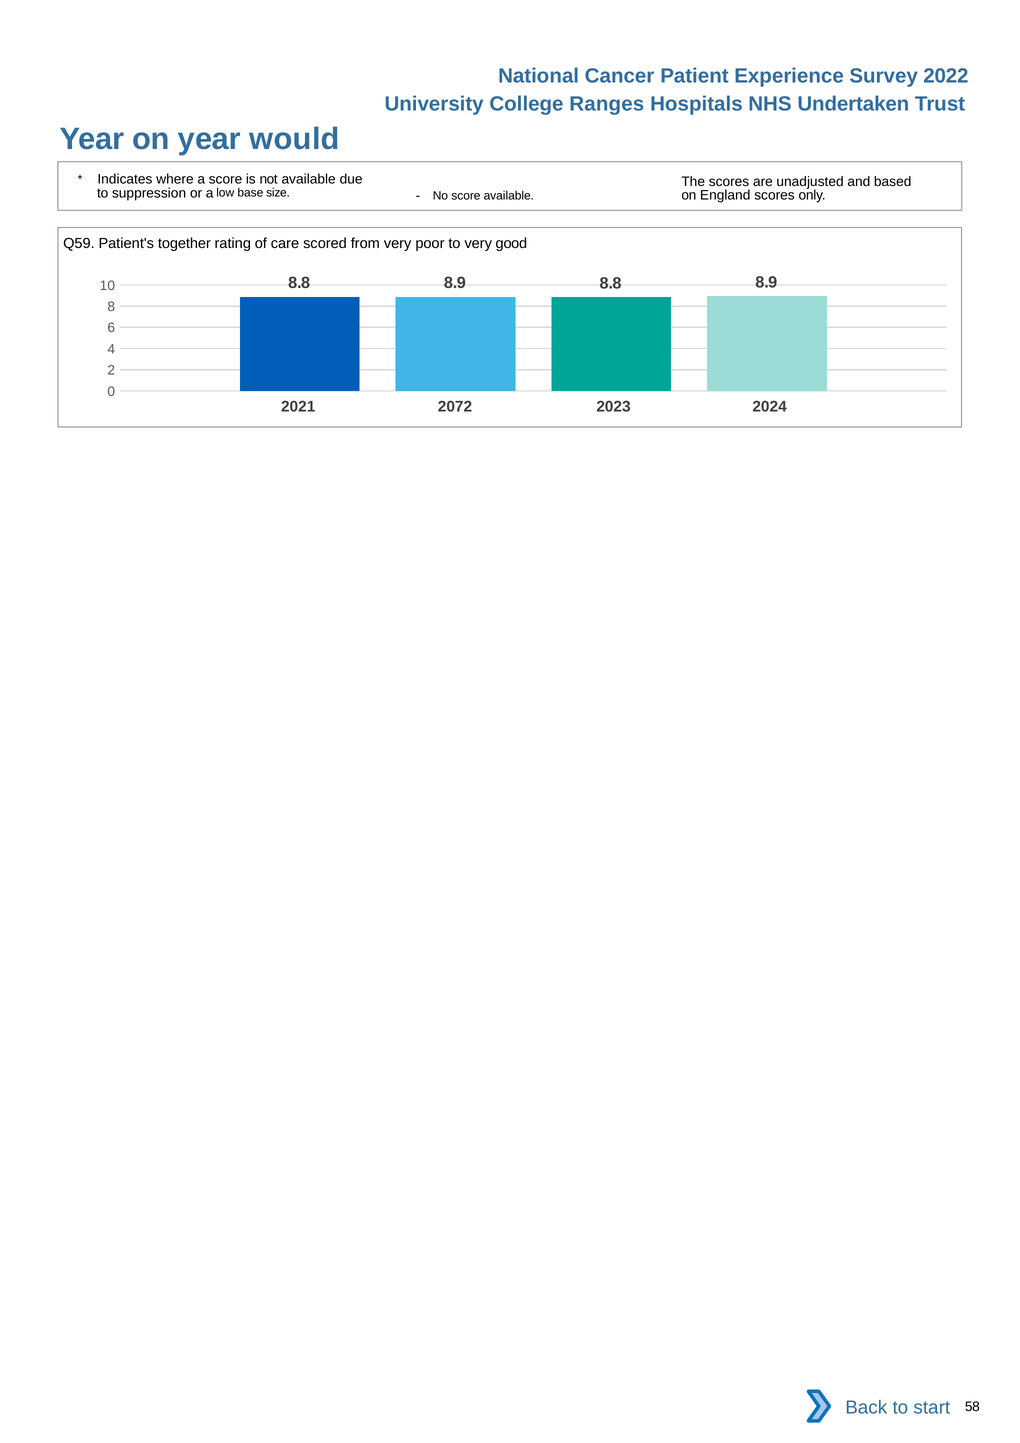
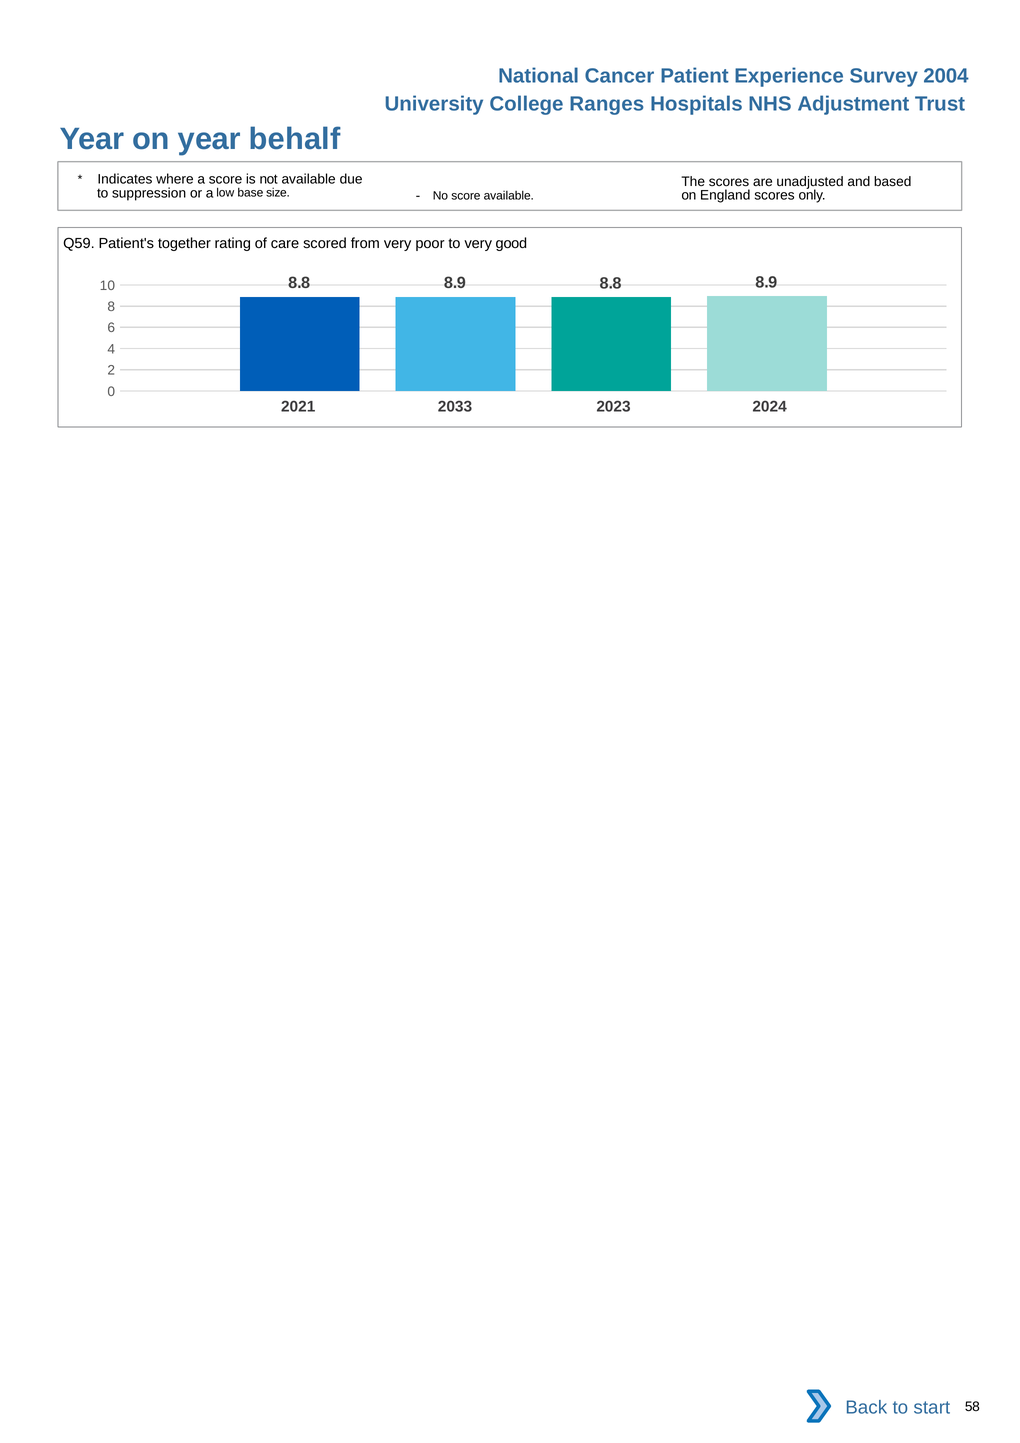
2022: 2022 -> 2004 (946, 76)
Undertaken: Undertaken -> Adjustment (853, 104)
would: would -> behalf (295, 139)
2072: 2072 -> 2033 (455, 407)
